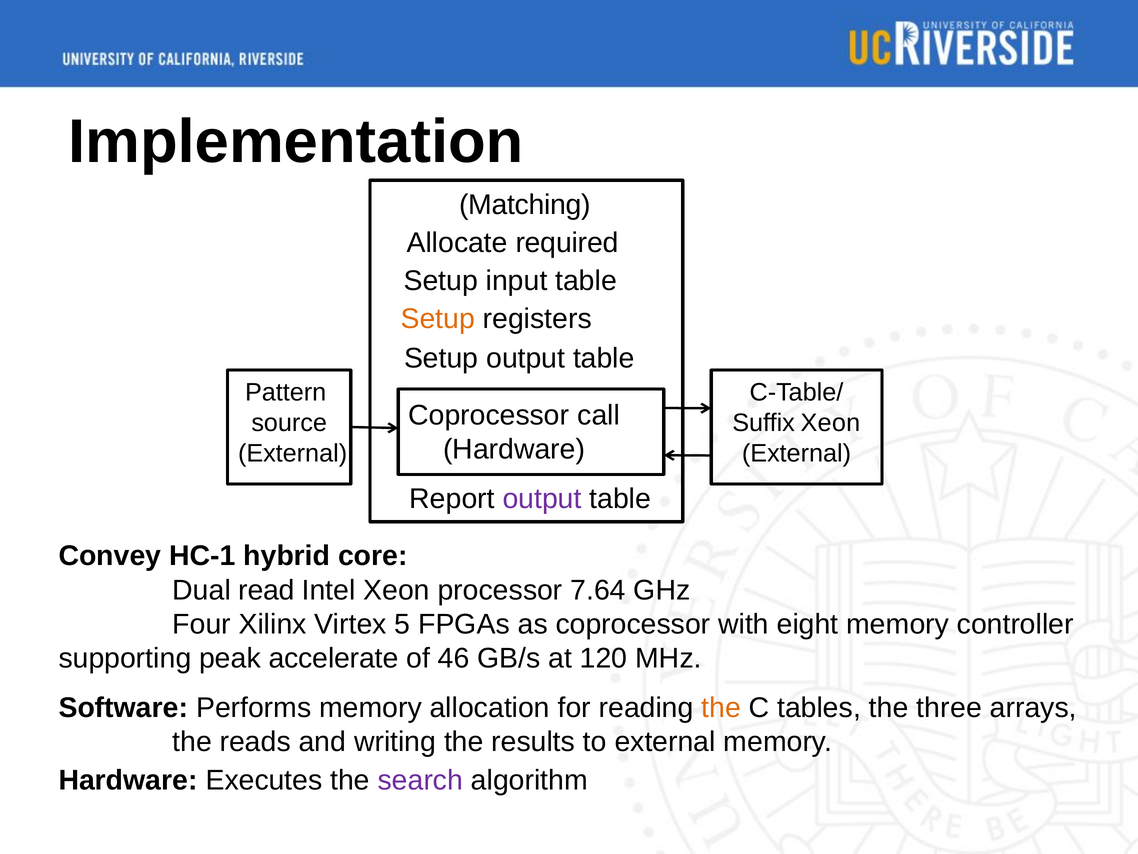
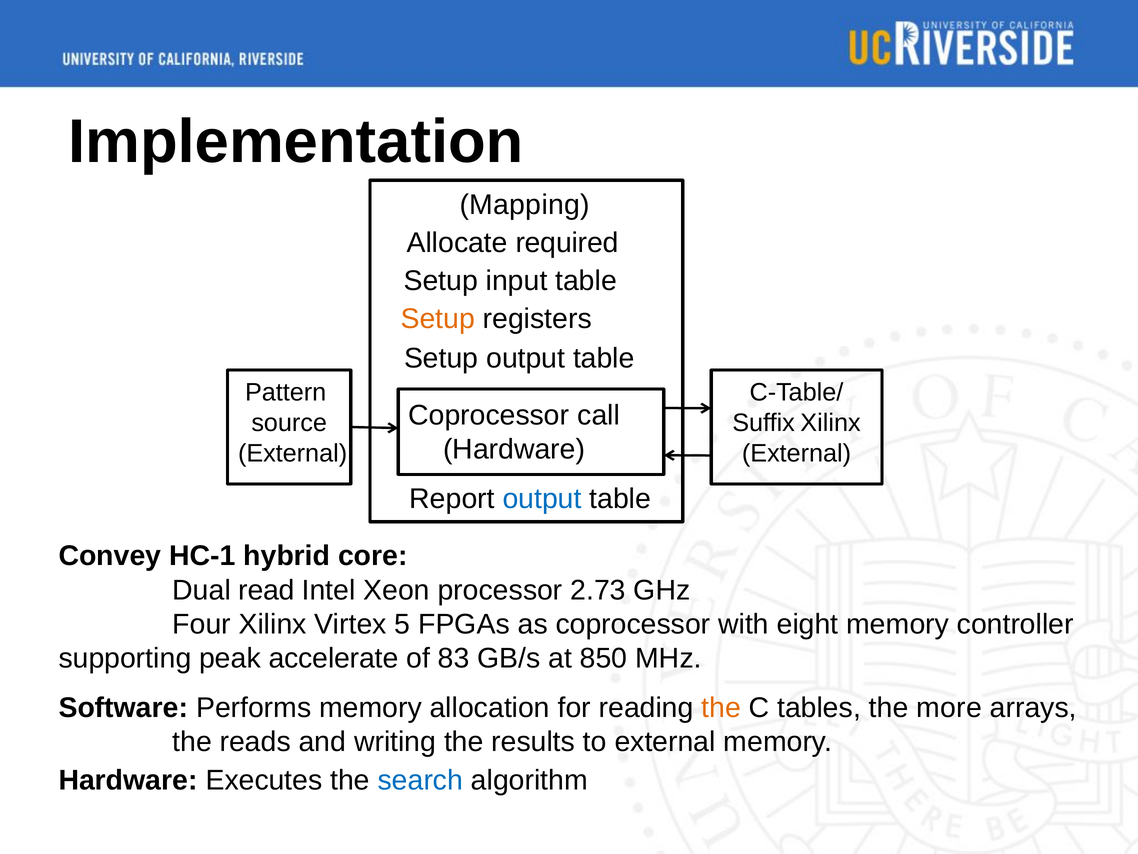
Matching: Matching -> Mapping (525, 205)
Suffix Xeon: Xeon -> Xilinx (831, 423)
output colour: purple -> blue (542, 499)
7.64: 7.64 -> 2.73 (598, 590)
46: 46 -> 83 (454, 658)
120: 120 -> 850 (604, 658)
three: three -> more (949, 707)
search colour: purple -> blue (420, 780)
